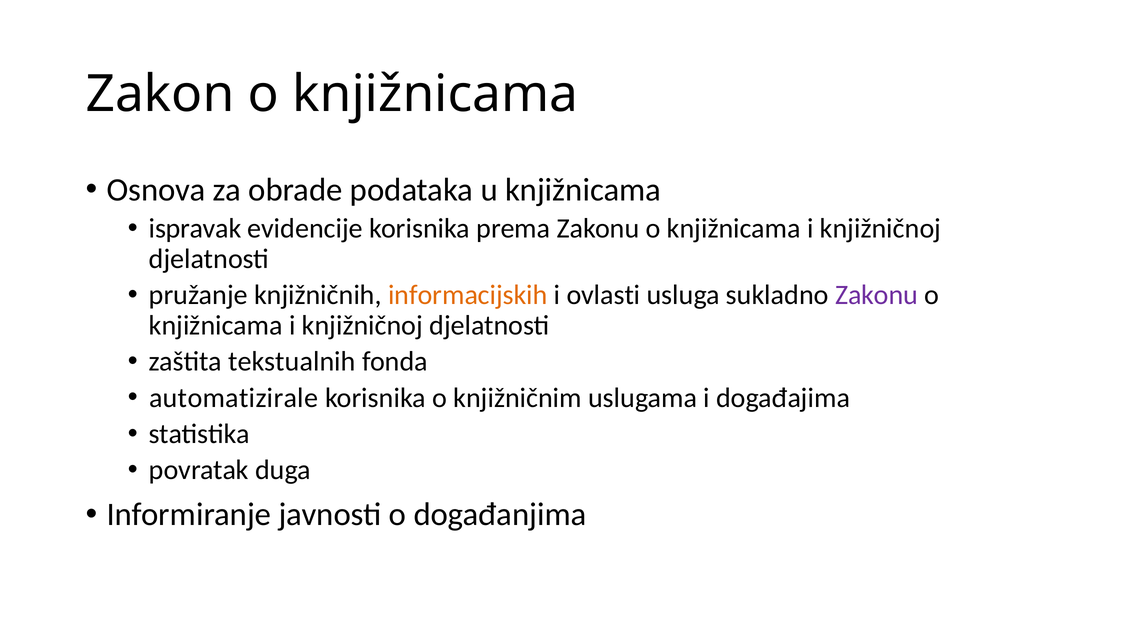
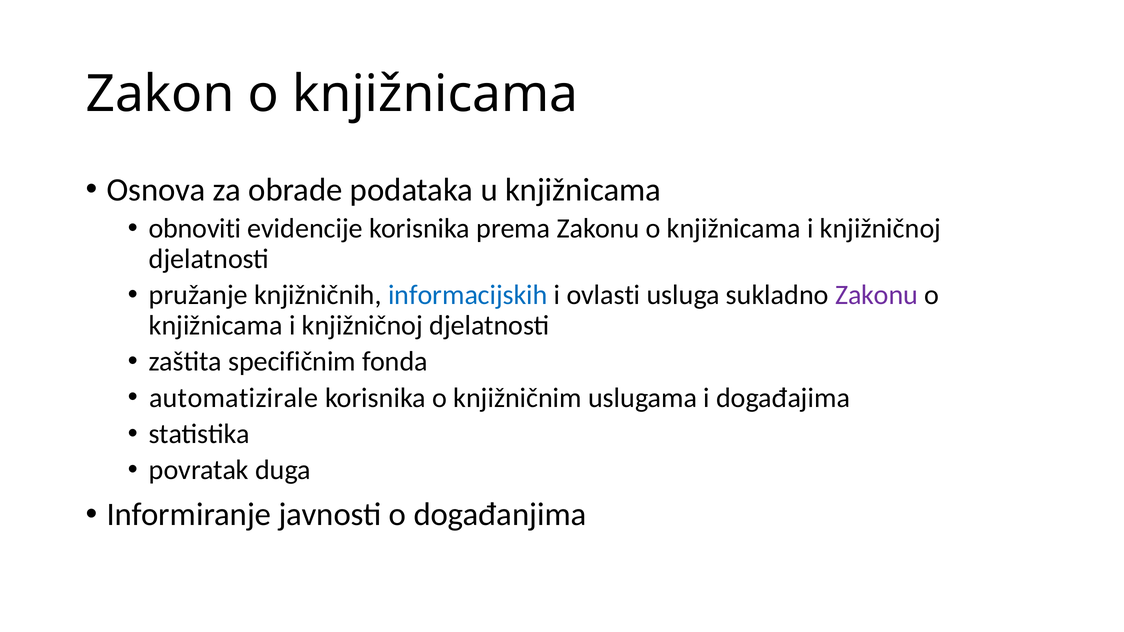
ispravak: ispravak -> obnoviti (195, 229)
informacijskih colour: orange -> blue (468, 295)
tekstualnih: tekstualnih -> specifičnim (292, 362)
